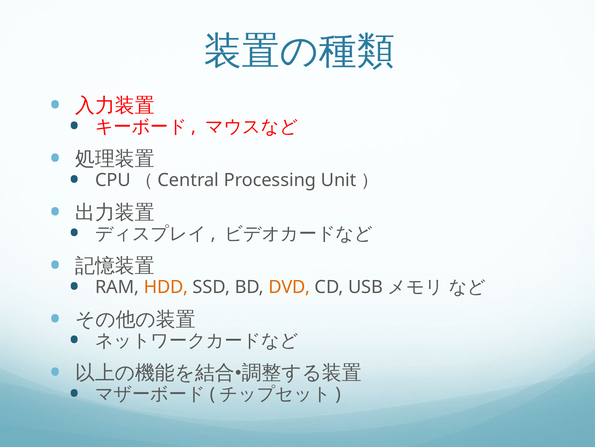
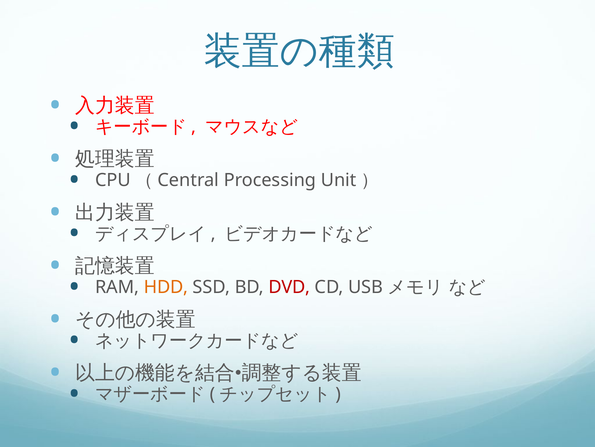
DVD colour: orange -> red (289, 287)
